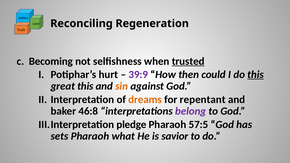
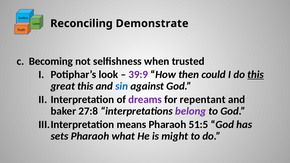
Regeneration: Regeneration -> Demonstrate (152, 24)
trusted underline: present -> none (188, 61)
hurt: hurt -> look (108, 75)
sin colour: orange -> blue (122, 86)
dreams colour: orange -> purple (145, 100)
46:8: 46:8 -> 27:8 (88, 111)
pledge: pledge -> means (131, 125)
57:5: 57:5 -> 51:5 (198, 125)
savior: savior -> might (175, 136)
